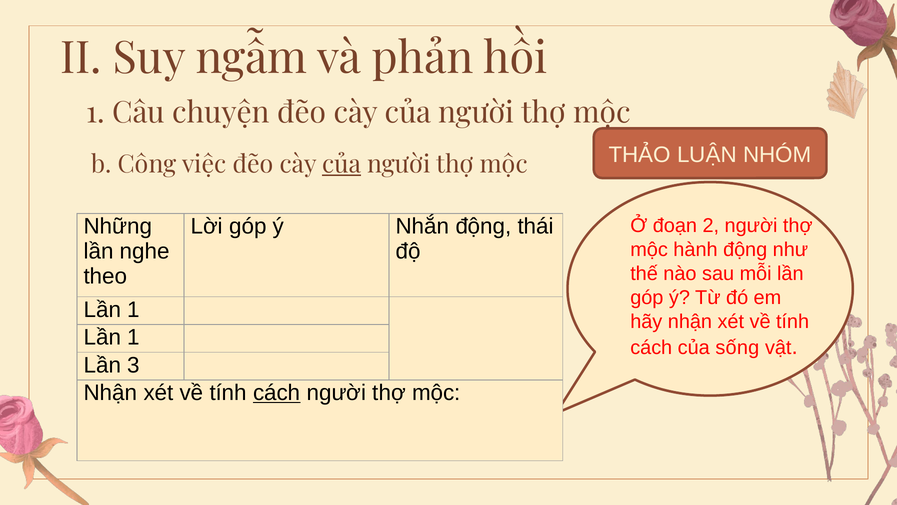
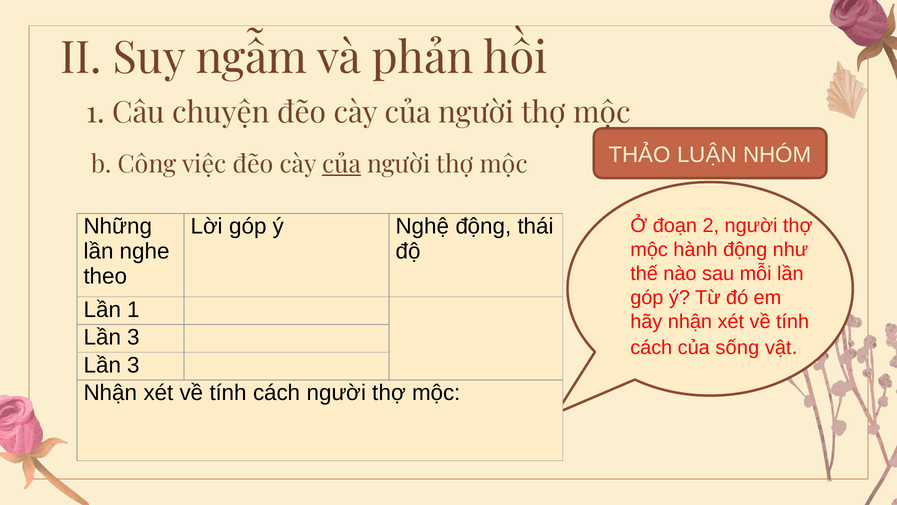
Nhắn: Nhắn -> Nghệ (423, 226)
1: 1 -> 3 (134, 337)
cách underline: present -> none (277, 393)
